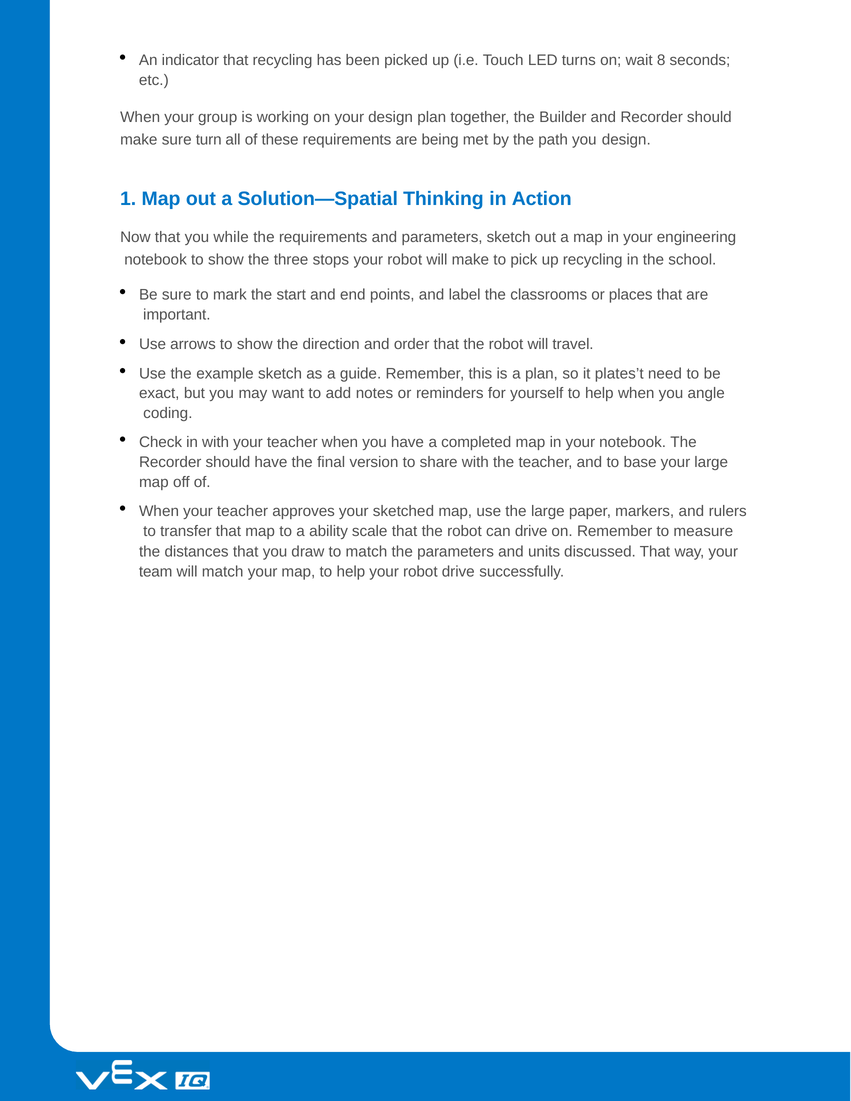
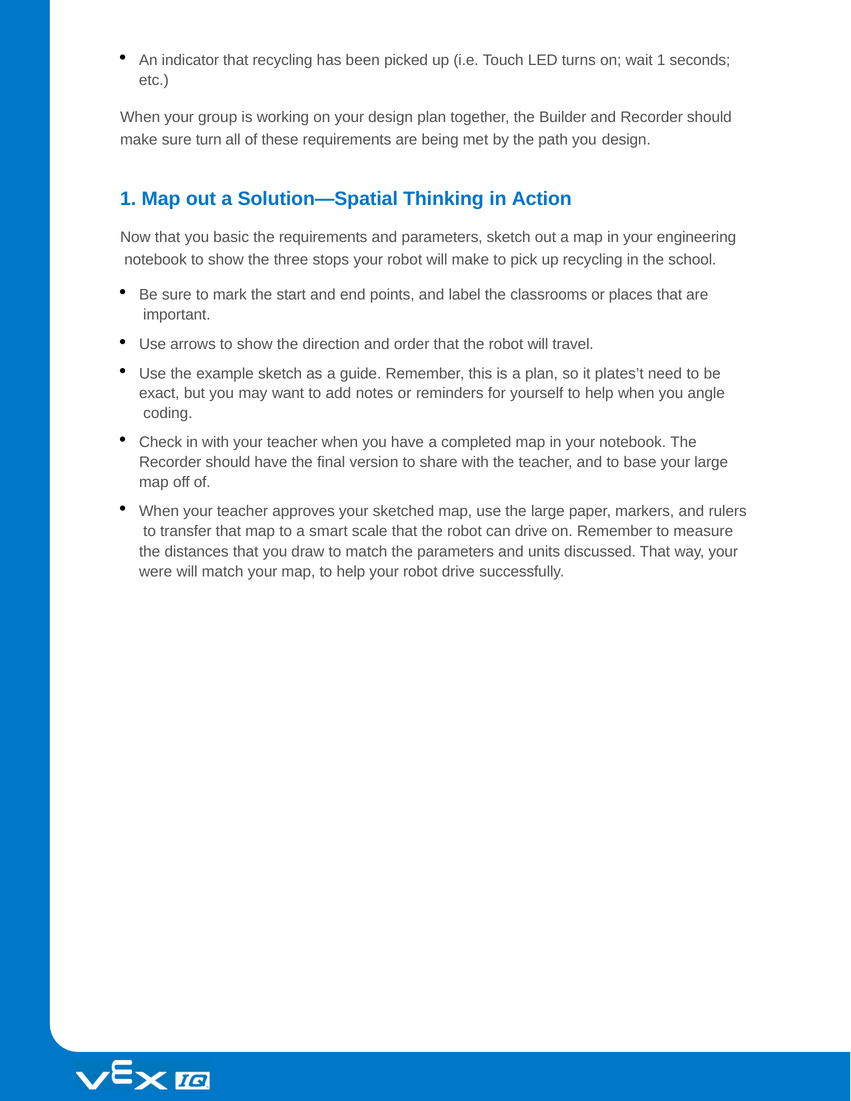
wait 8: 8 -> 1 (661, 60)
while: while -> basic (231, 237)
ability: ability -> smart (328, 531)
team: team -> were (156, 572)
